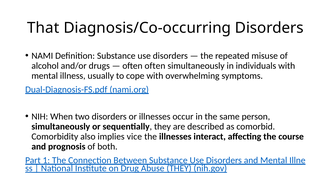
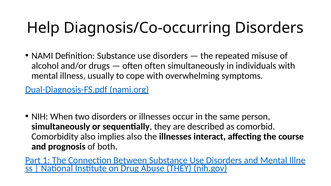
That: That -> Help (43, 28)
implies vice: vice -> also (134, 137)
